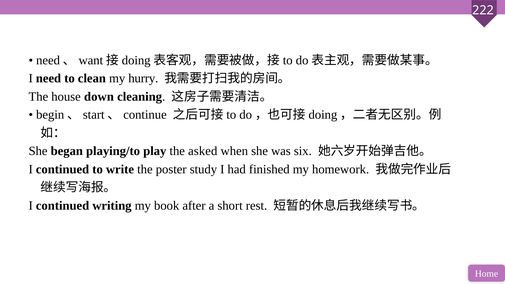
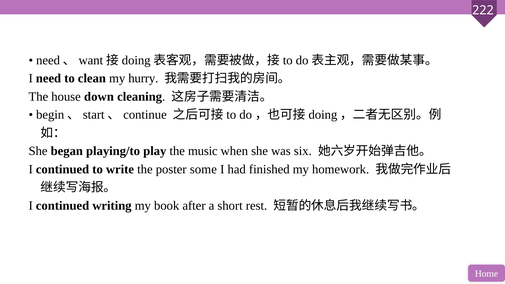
asked: asked -> music (203, 151)
study: study -> some (203, 169)
